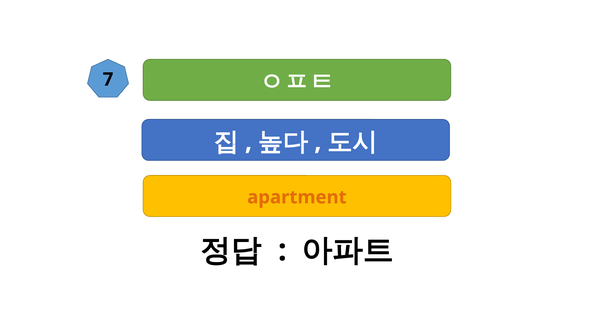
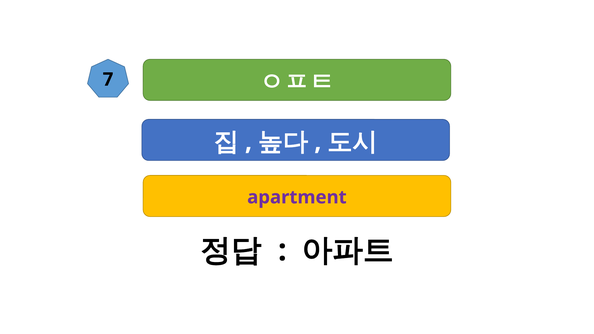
apartment colour: orange -> purple (297, 197)
